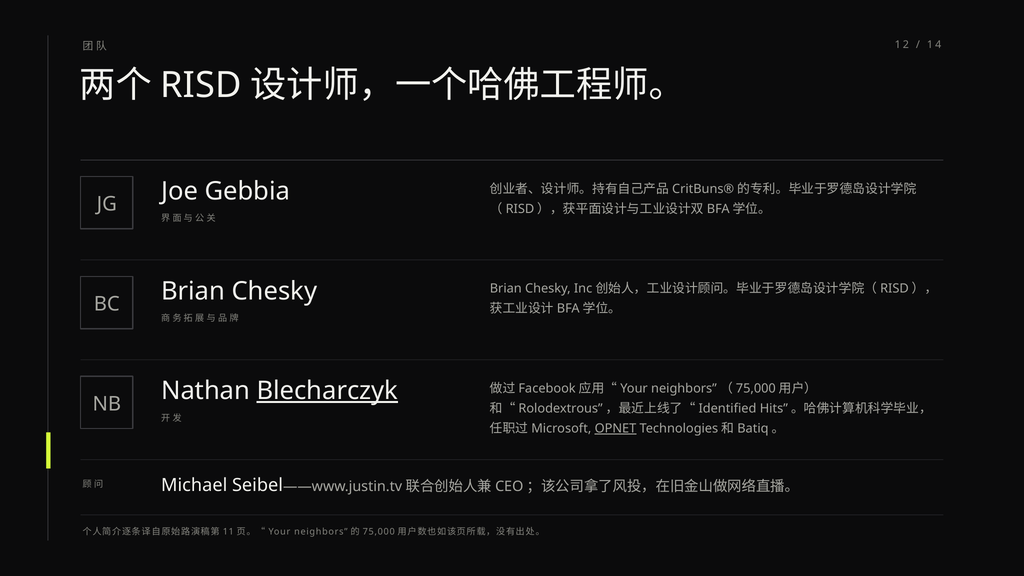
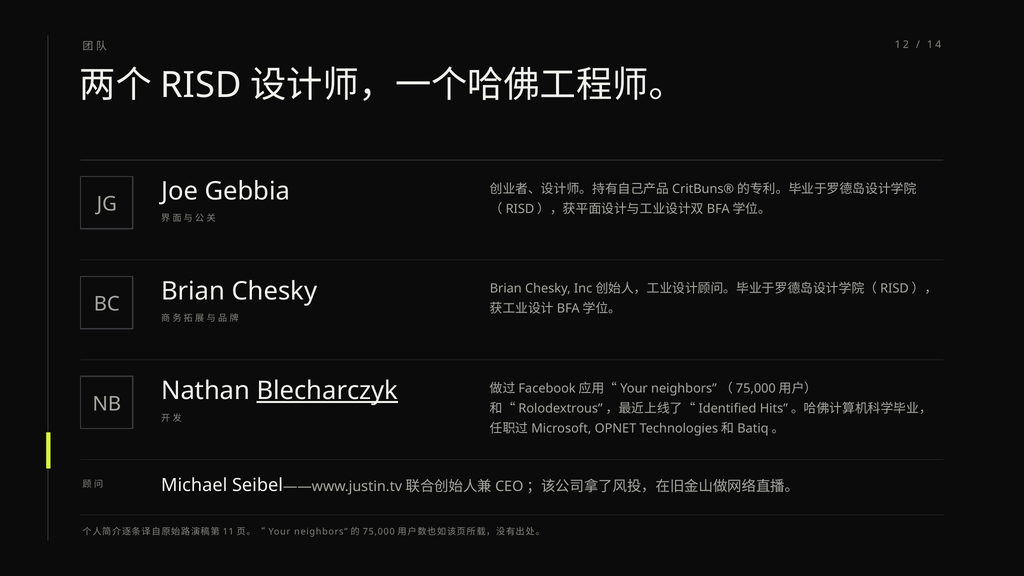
OPNET underline: present -> none (615, 428)
